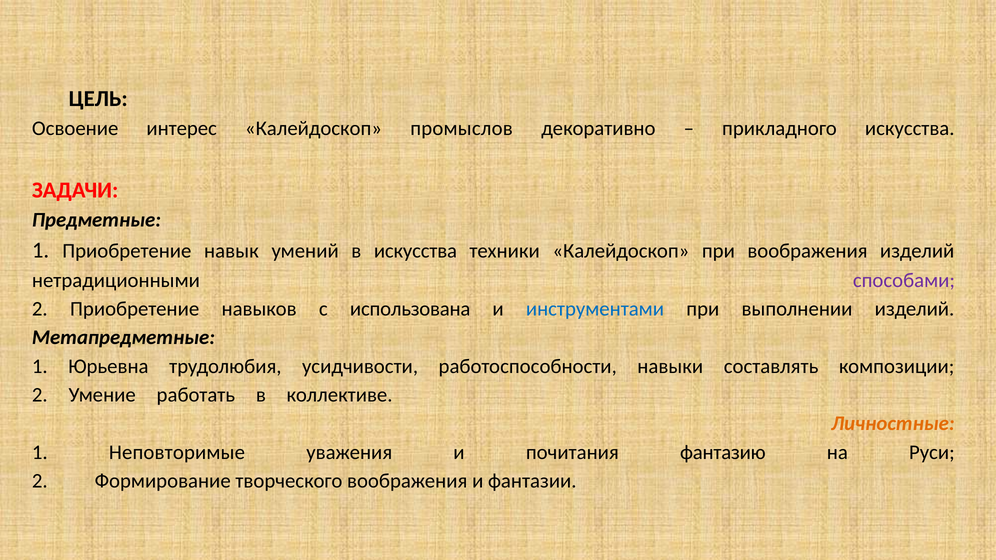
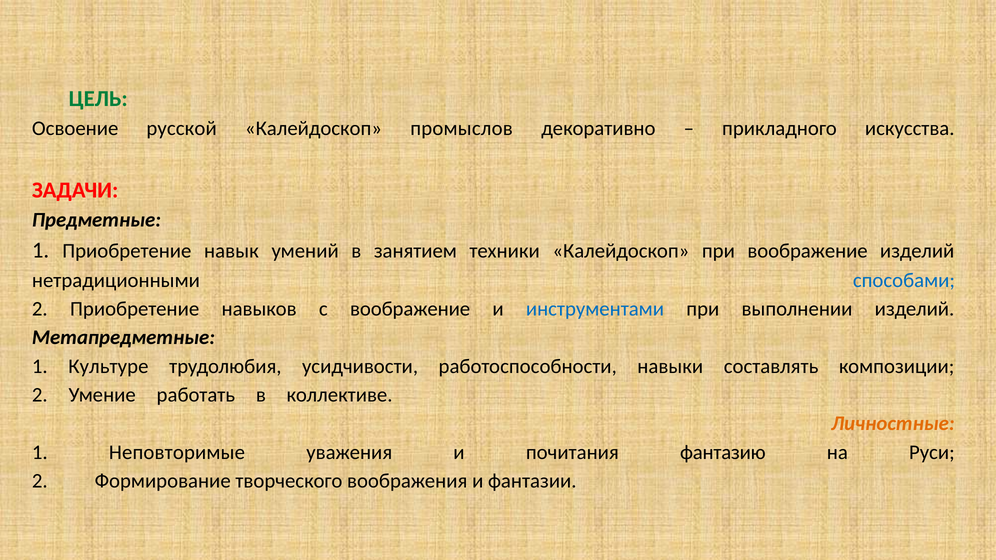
ЦЕЛЬ colour: black -> green (98, 99)
интерес: интерес -> русской (182, 129)
в искусства: искусства -> занятием (415, 251)
при воображения: воображения -> воображение (808, 251)
способами colour: purple -> blue (904, 280)
с использована: использована -> воображение (410, 309)
Юрьевна: Юрьевна -> Культуре (108, 366)
